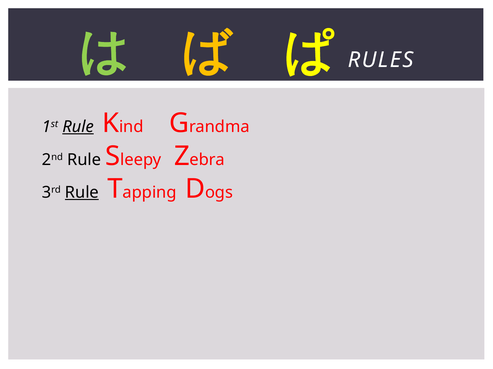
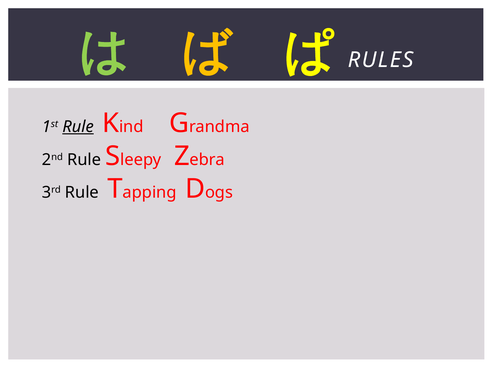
Rule underline: present -> none (82, 193)
